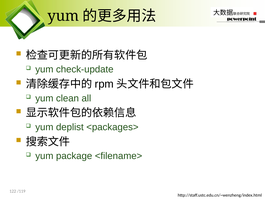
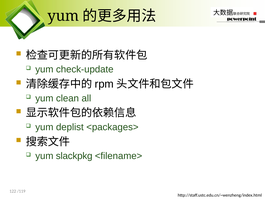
package: package -> slackpkg (74, 156)
